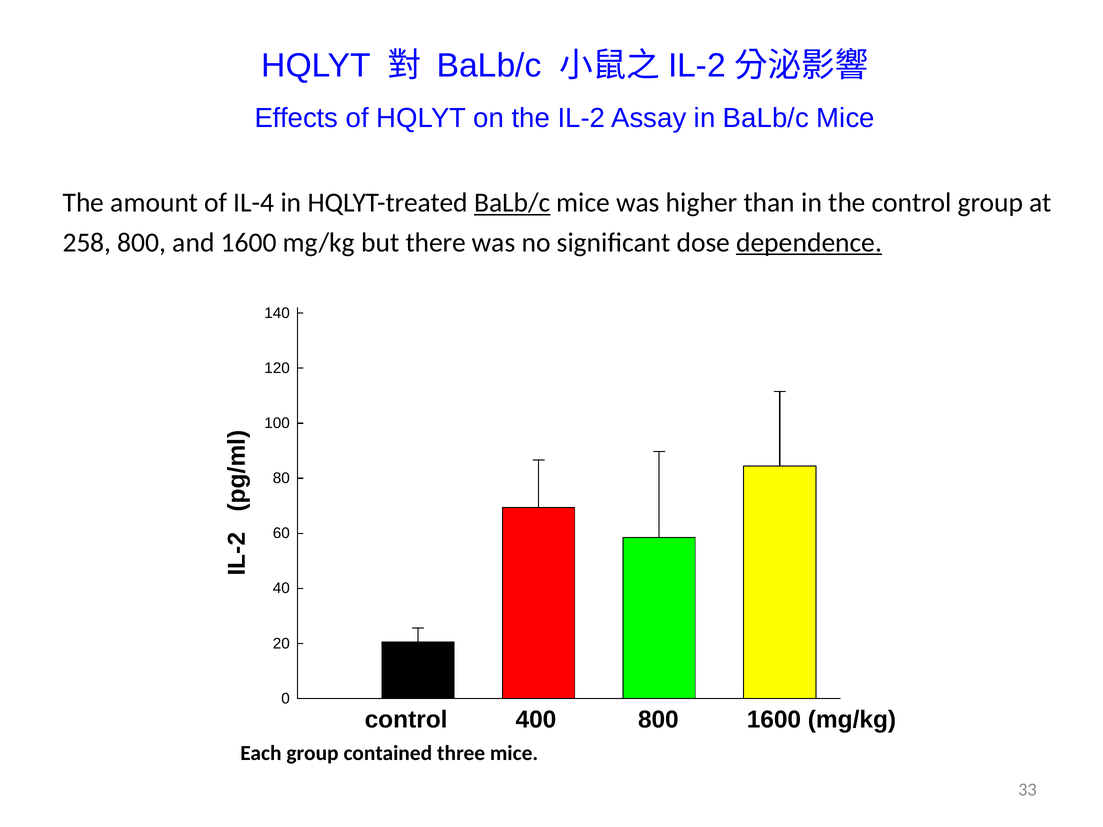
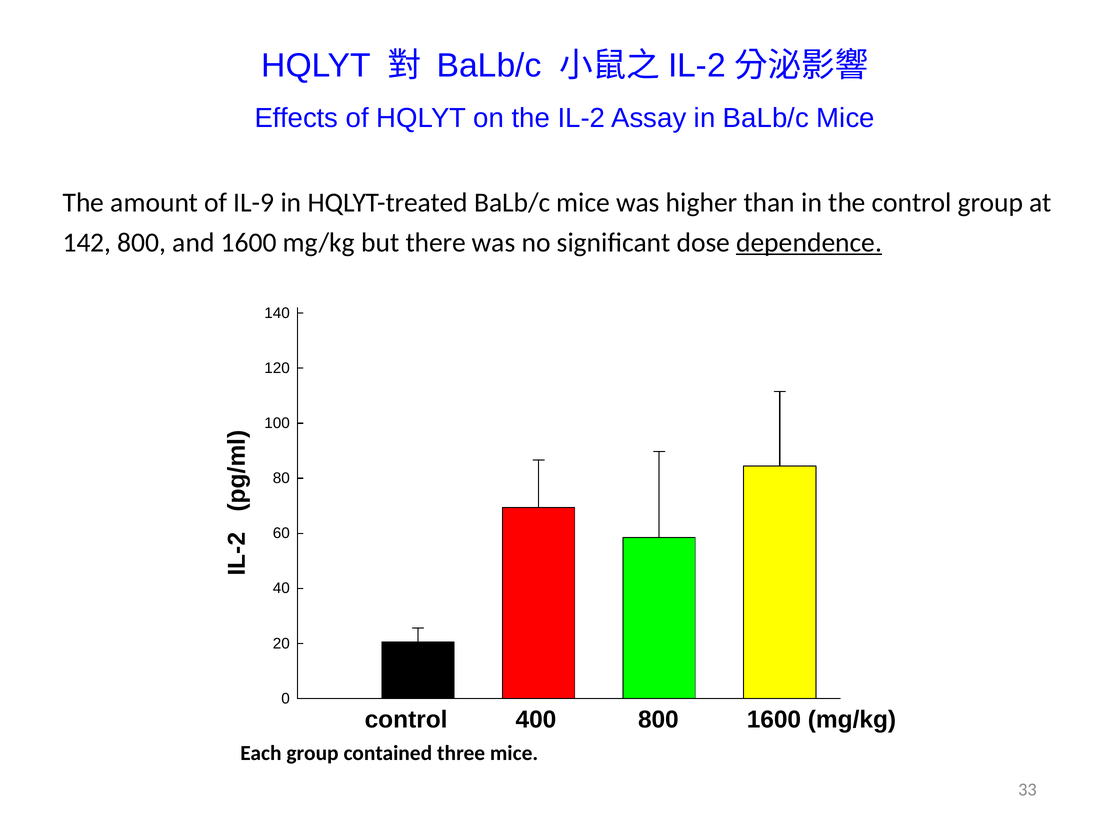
IL-4: IL-4 -> IL-9 (254, 203)
BaLb/c underline: present -> none (512, 203)
258: 258 -> 142 (87, 243)
